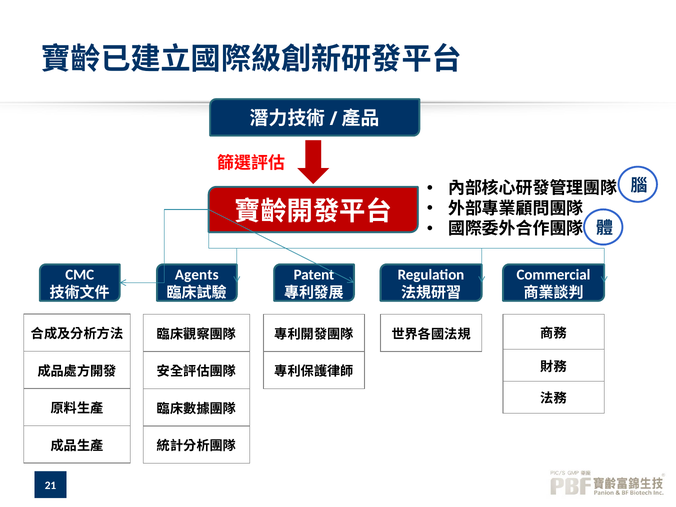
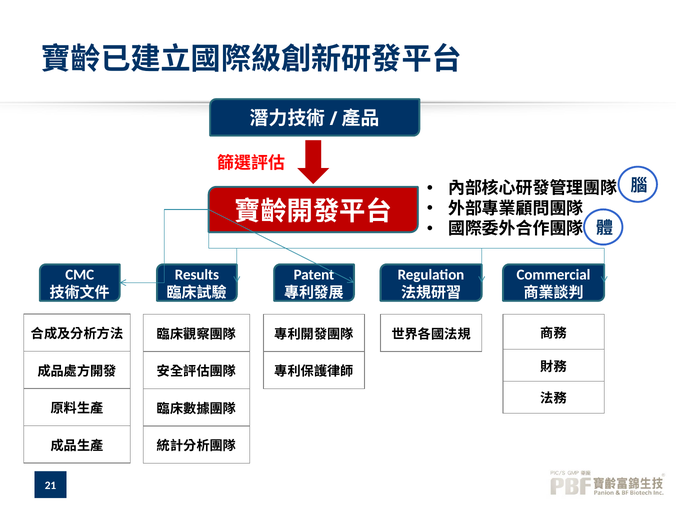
Agents: Agents -> Results (197, 275)
